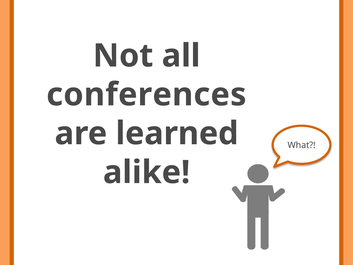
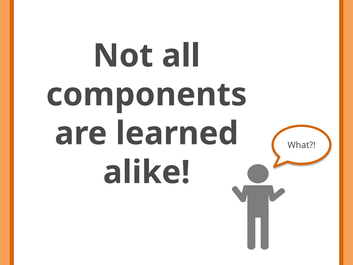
conferences: conferences -> components (147, 95)
